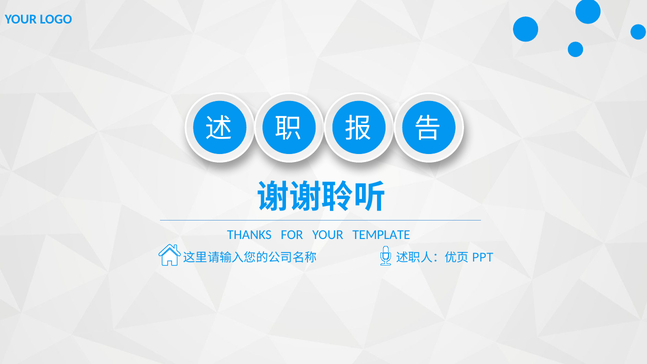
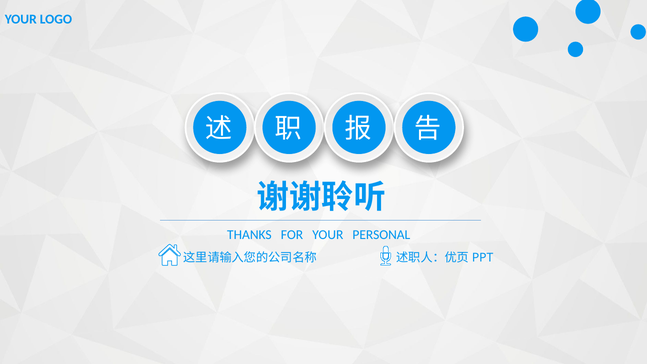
TEMPLATE: TEMPLATE -> PERSONAL (381, 235)
